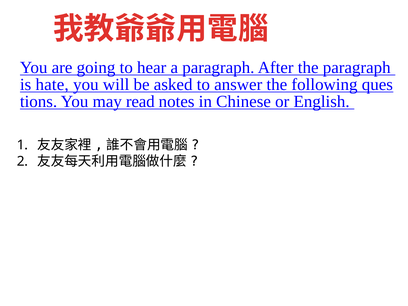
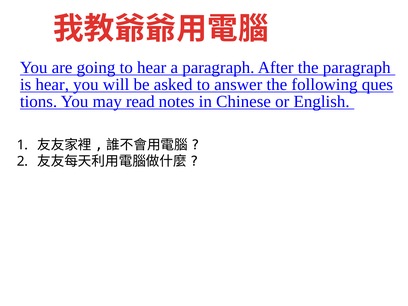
is hate: hate -> hear (52, 85)
